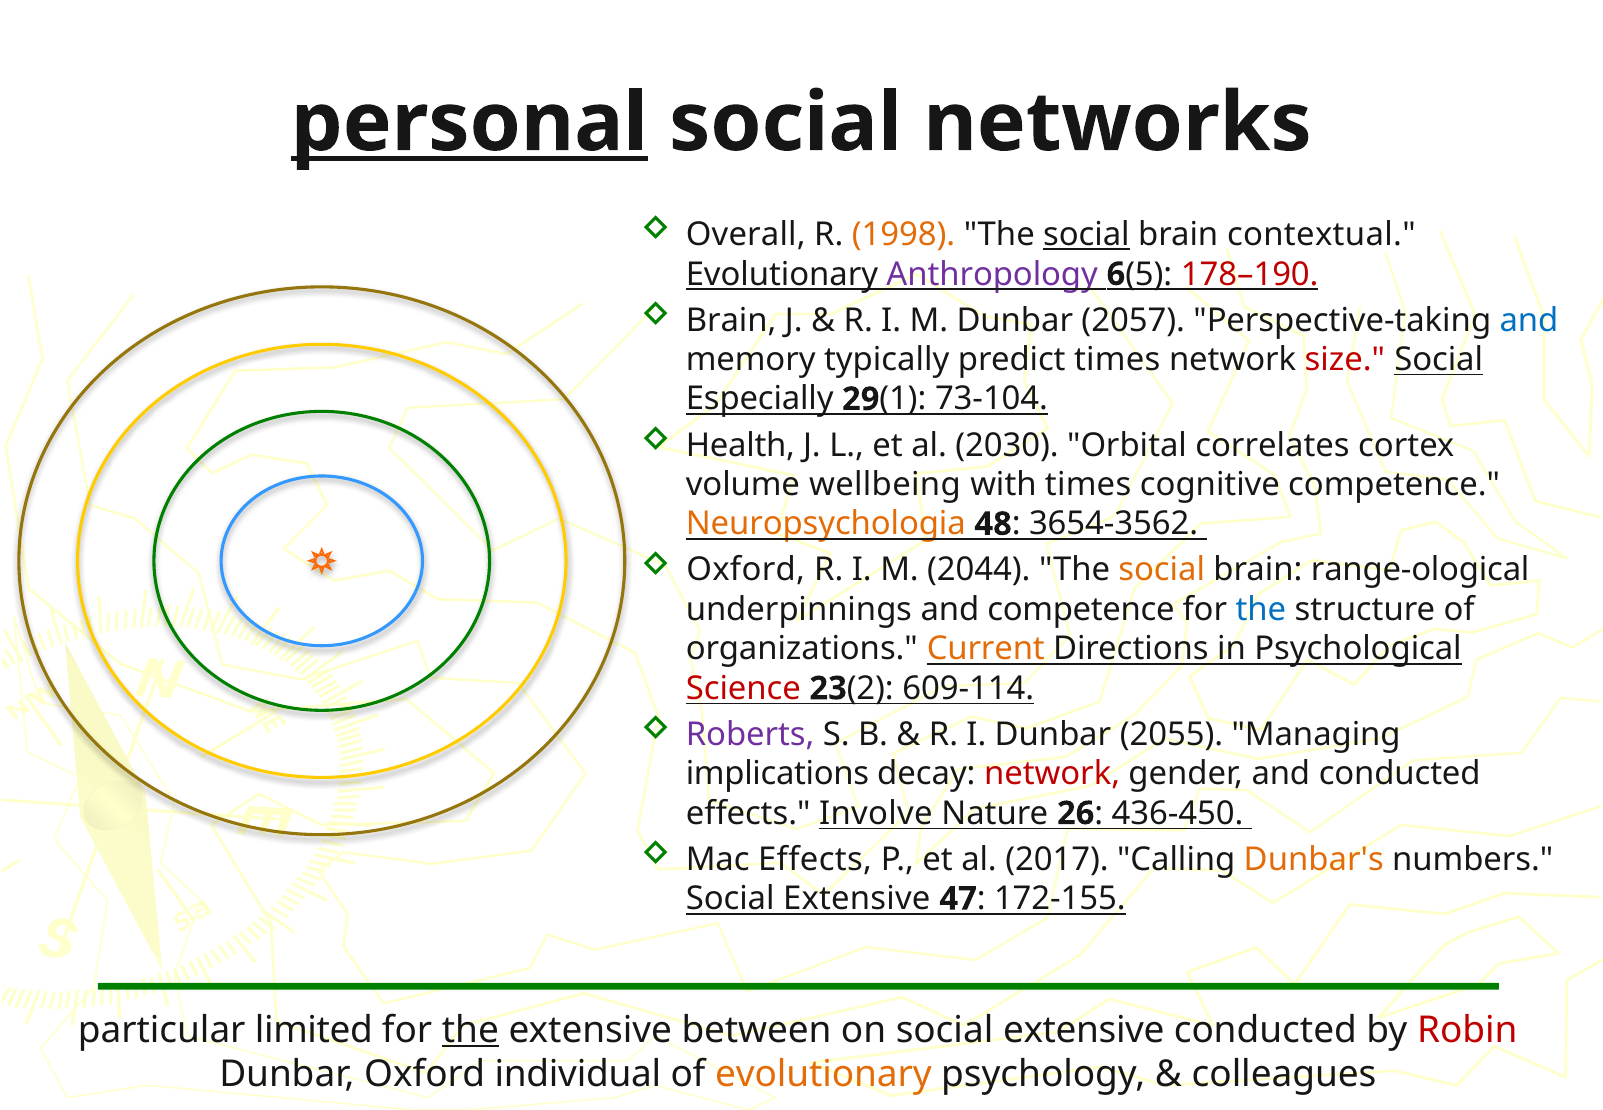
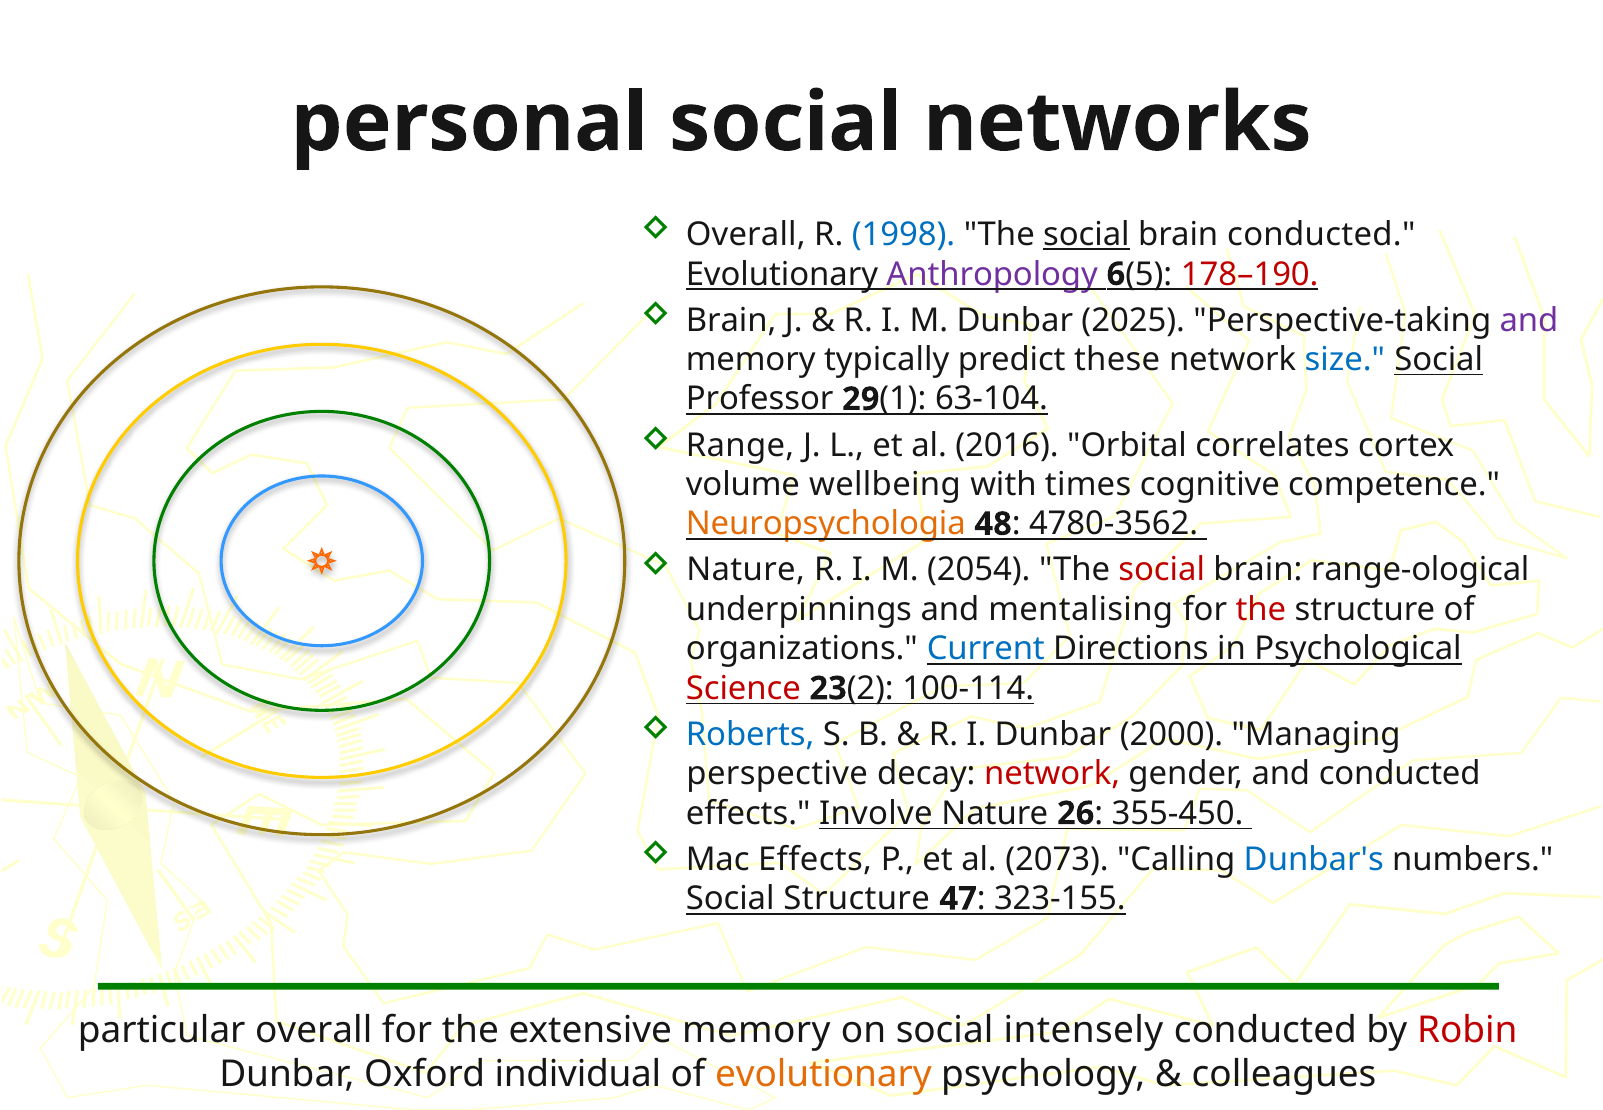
personal underline: present -> none (469, 123)
1998 colour: orange -> blue (904, 235)
brain contextual: contextual -> conducted (1321, 235)
2057: 2057 -> 2025 (1133, 320)
and colour: blue -> purple (1529, 320)
predict times: times -> these (1117, 360)
size colour: red -> blue (1345, 360)
Especially: Especially -> Professor (760, 399)
73-104: 73-104 -> 63-104 (992, 399)
Health: Health -> Range (740, 445)
2030: 2030 -> 2016 (1007, 445)
3654-3562: 3654-3562 -> 4780-3562 (1114, 524)
Oxford: Oxford -> Nature (746, 570)
2044: 2044 -> 2054 (979, 570)
social colour: orange -> red (1162, 570)
and competence: competence -> mentalising (1081, 609)
the colour: blue -> red (1261, 609)
Current colour: orange -> blue (986, 649)
609-114: 609-114 -> 100-114 (968, 688)
Roberts colour: purple -> blue (750, 734)
2055: 2055 -> 2000 (1172, 734)
implications: implications -> perspective (777, 774)
436-450: 436-450 -> 355-450 (1178, 813)
2017: 2017 -> 2073 (1057, 859)
Dunbar's colour: orange -> blue (1314, 859)
Extensive: Extensive -> Structure (857, 899)
172-155: 172-155 -> 323-155 (1060, 899)
particular limited: limited -> overall (314, 1030)
the underline: present -> none (470, 1030)
extensive between: between -> memory (756, 1030)
on social extensive: extensive -> intensely (1083, 1030)
